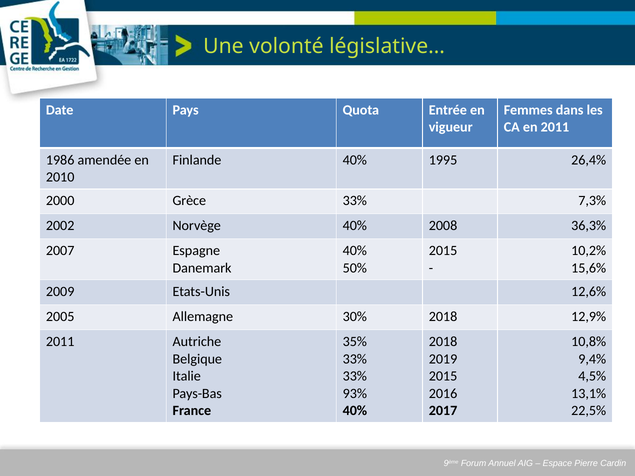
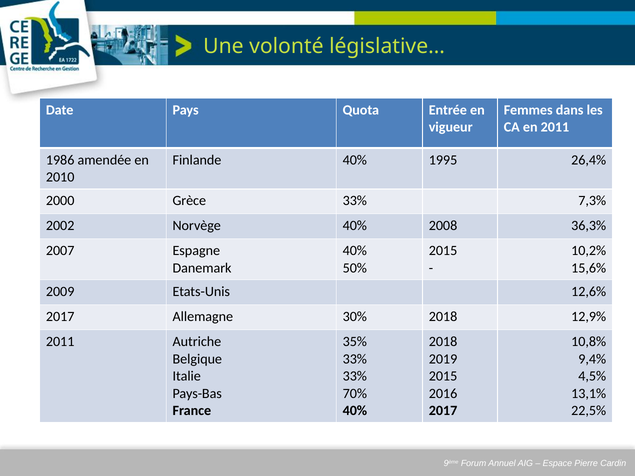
2005: 2005 -> 2017 (60, 317)
93%: 93% -> 70% (355, 394)
